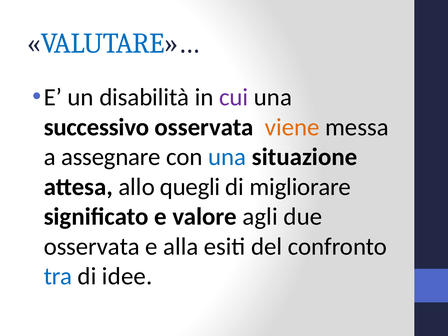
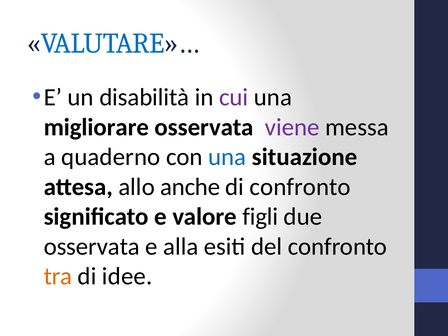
successivo: successivo -> migliorare (96, 127)
viene colour: orange -> purple (292, 127)
assegnare: assegnare -> quaderno (111, 157)
quegli: quegli -> anche (190, 187)
di migliorare: migliorare -> confronto (300, 187)
agli: agli -> figli (260, 217)
tra colour: blue -> orange (58, 276)
